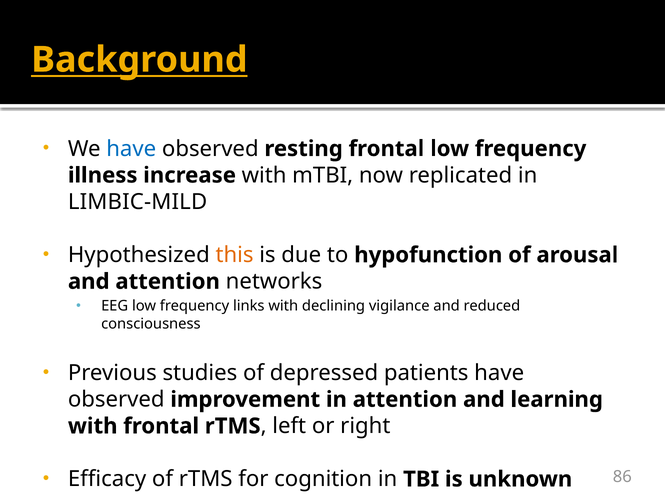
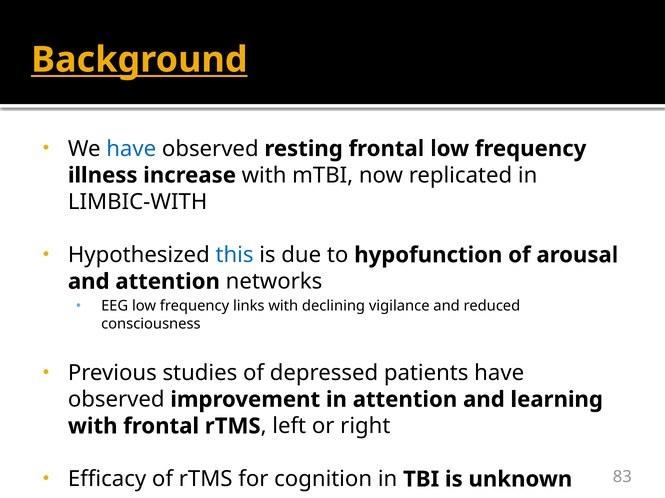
LIMBIC-MILD: LIMBIC-MILD -> LIMBIC-WITH (138, 202)
this colour: orange -> blue (235, 255)
86: 86 -> 83 (622, 477)
